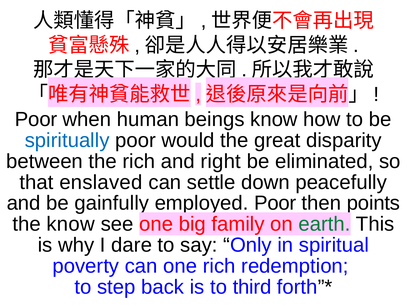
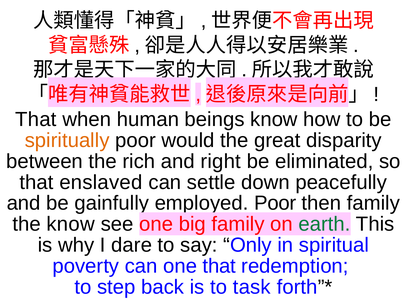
Poor: Poor -> That (36, 119)
spiritually colour: blue -> orange (67, 140)
then points: points -> family (373, 203)
one rich: rich -> that (219, 265)
third: third -> task (252, 286)
